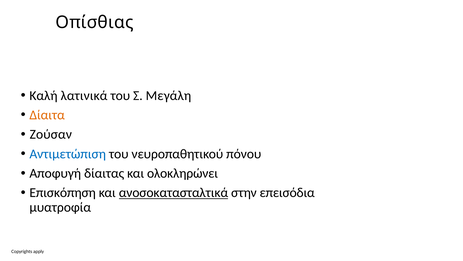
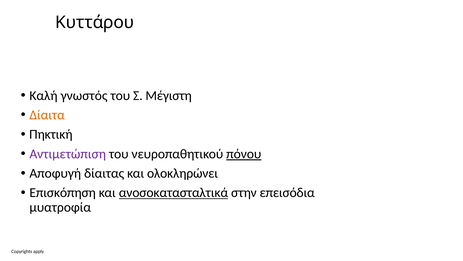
Οπίσθιας: Οπίσθιας -> Κυττάρου (95, 22)
λατινικά: λατινικά -> γνωστός (84, 95)
Μεγάλη: Μεγάλη -> Μέγιστη (169, 95)
Ζούσαν: Ζούσαν -> Πηκτική (51, 134)
Αντιμετώπιση colour: blue -> purple (68, 154)
πόνου underline: none -> present (244, 154)
